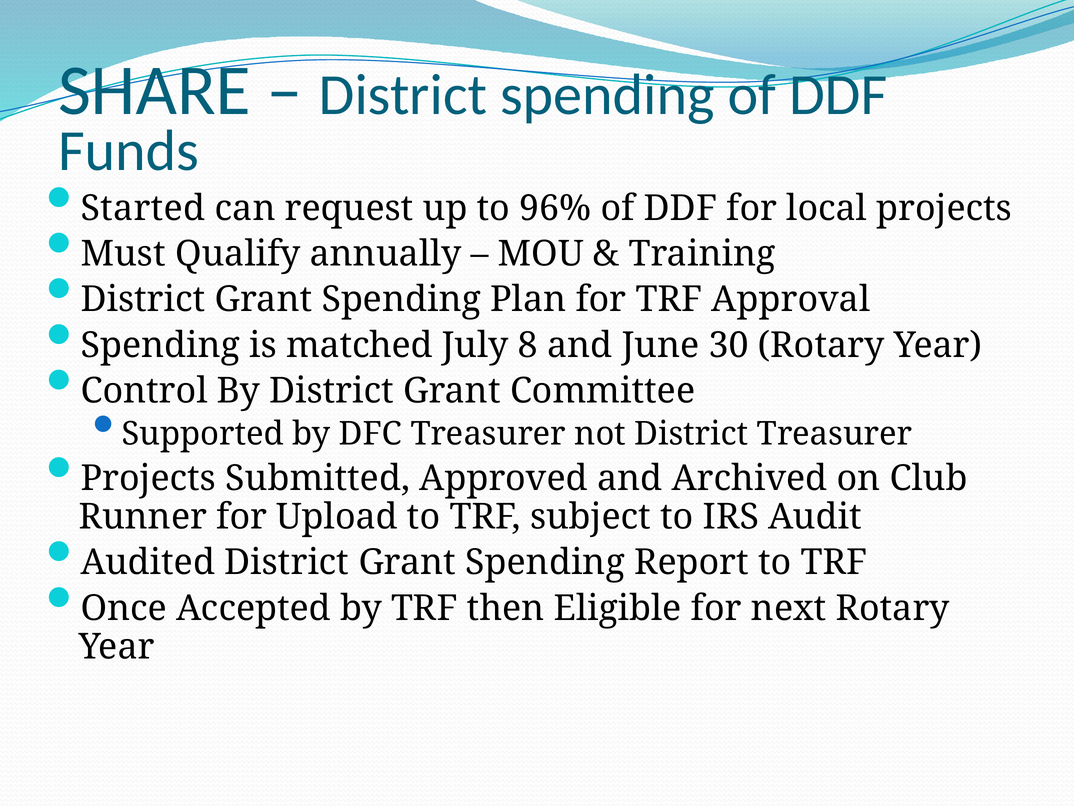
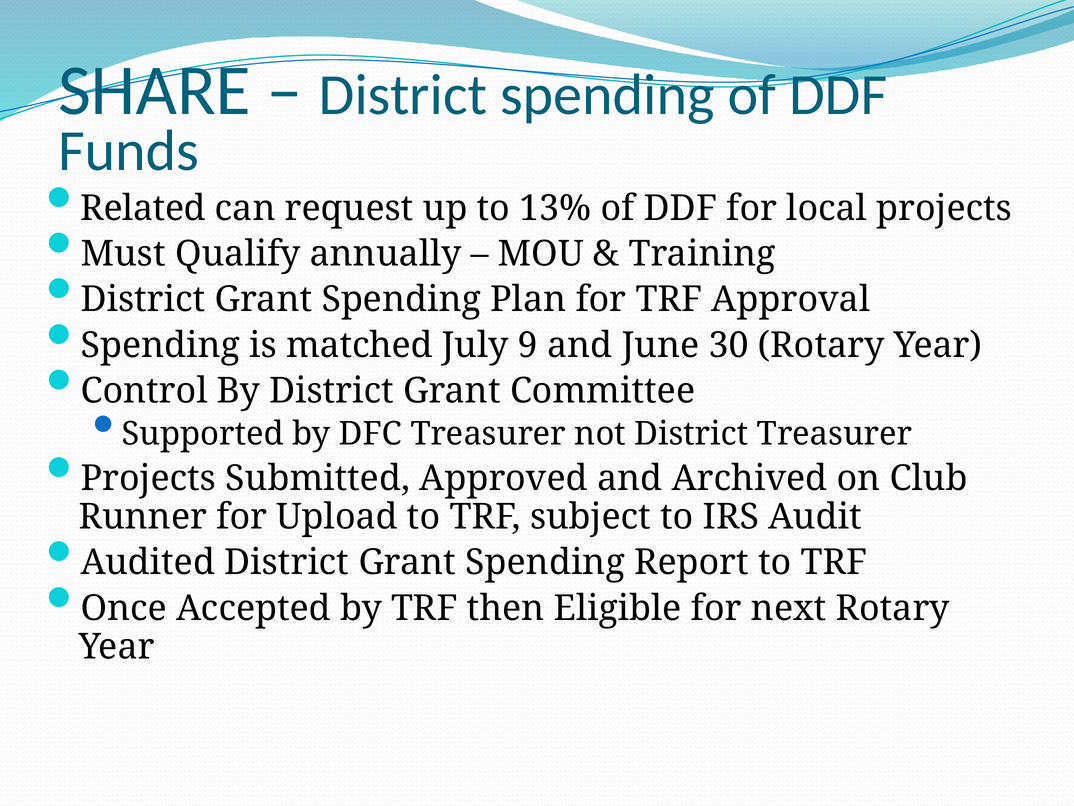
Started: Started -> Related (143, 208)
96%: 96% -> 13% (555, 208)
8: 8 -> 9 (528, 345)
